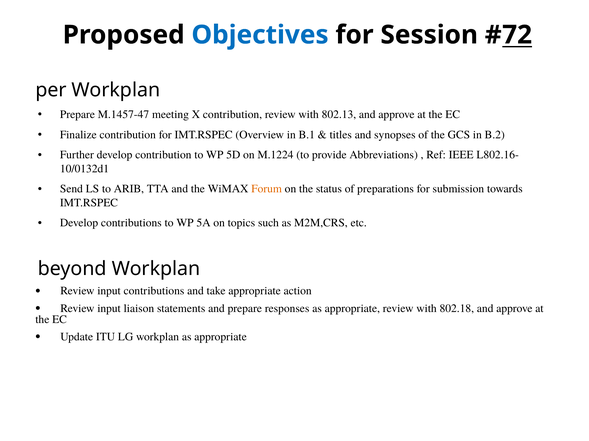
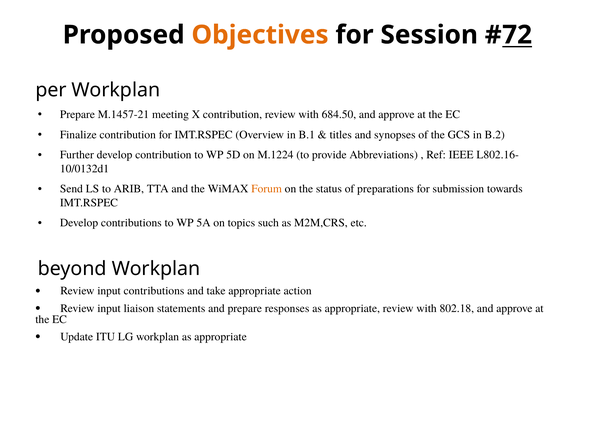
Objectives colour: blue -> orange (260, 35)
M.1457-47: M.1457-47 -> M.1457-21 (123, 115)
802.13: 802.13 -> 684.50 (339, 115)
